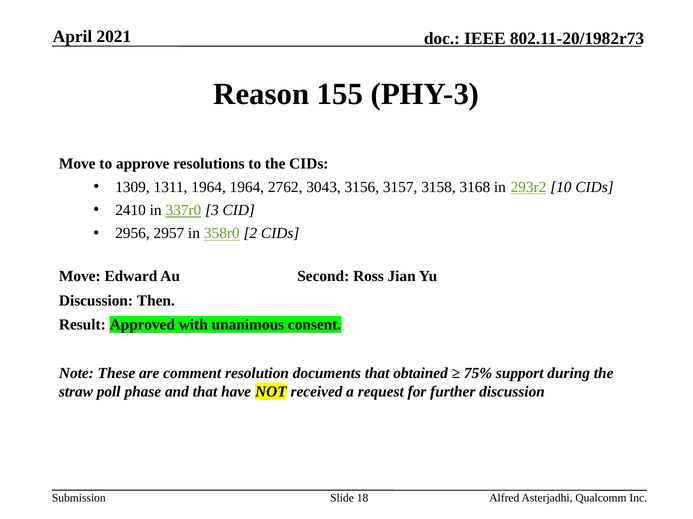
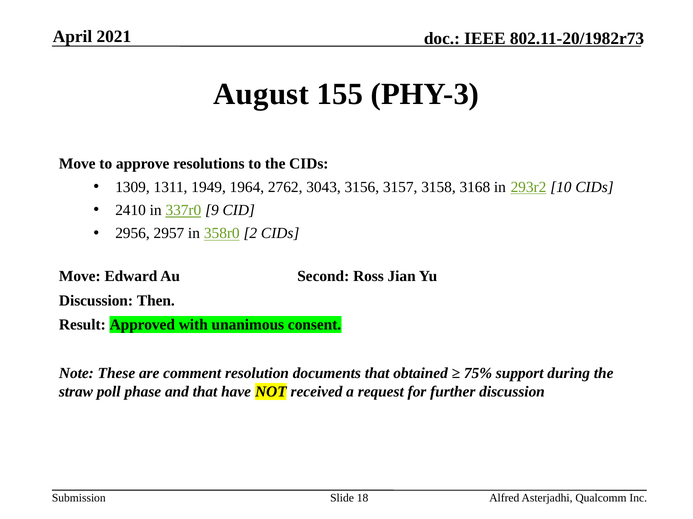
Reason: Reason -> August (261, 94)
1311 1964: 1964 -> 1949 (209, 187)
3: 3 -> 9 (212, 210)
